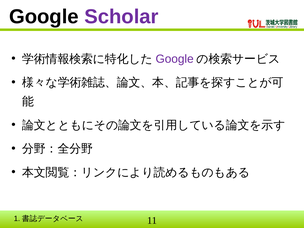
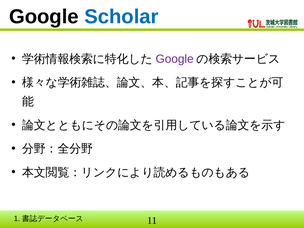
Scholar colour: purple -> blue (121, 17)
